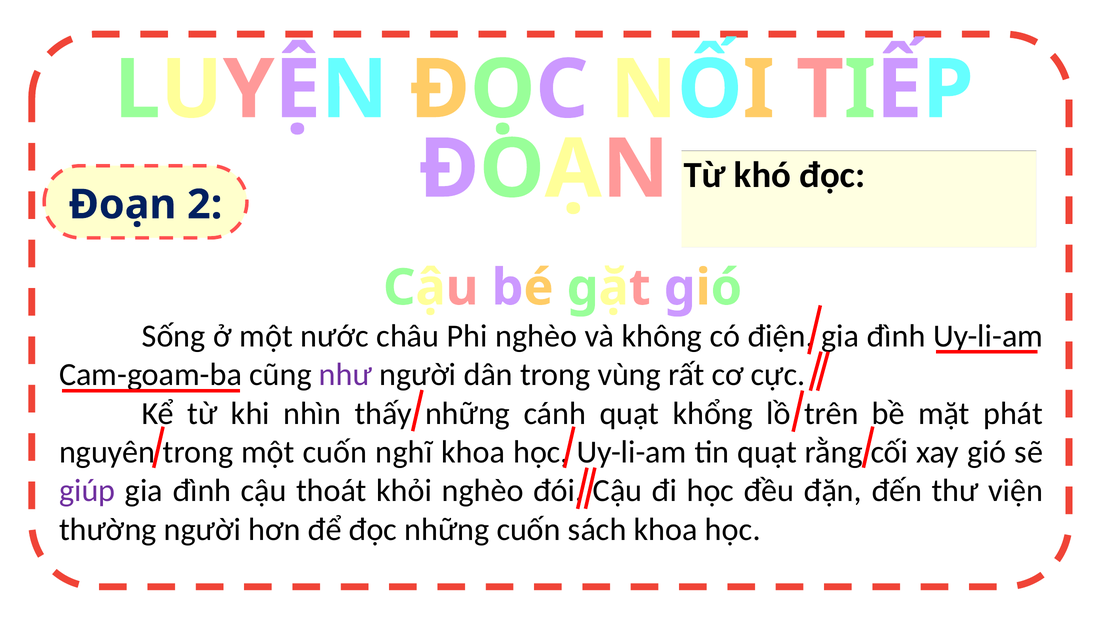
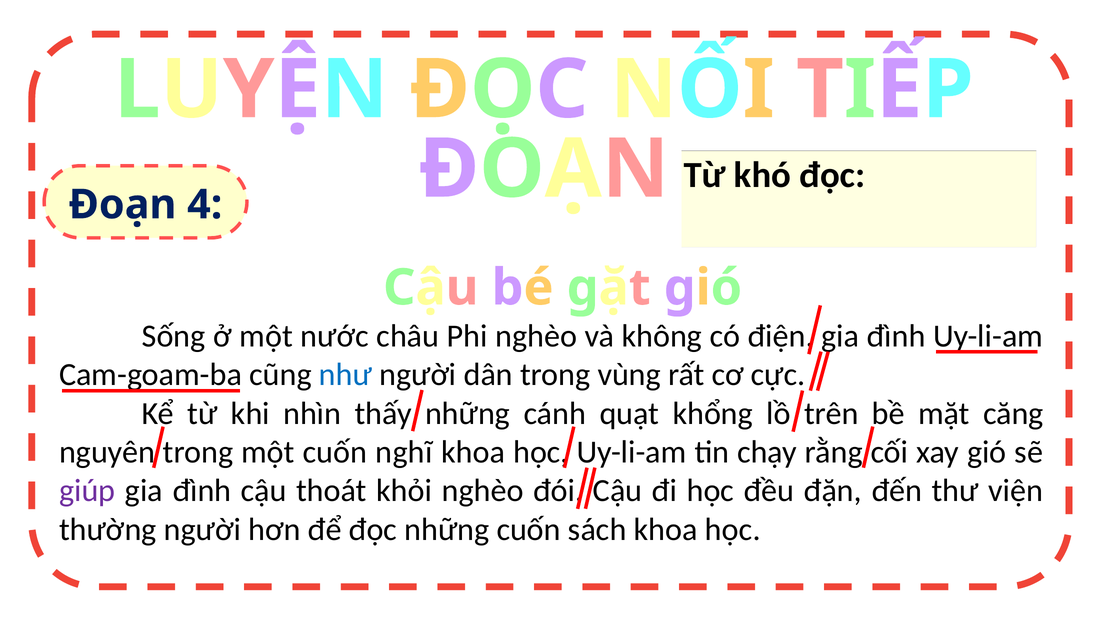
2: 2 -> 4 (205, 204)
như colour: purple -> blue (345, 374)
phát: phát -> căng (1013, 413)
tin quạt: quạt -> chạy (767, 452)
